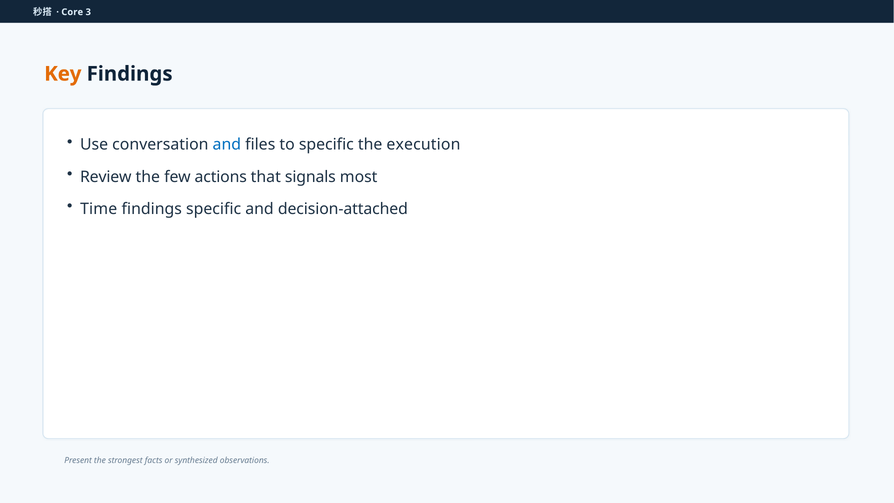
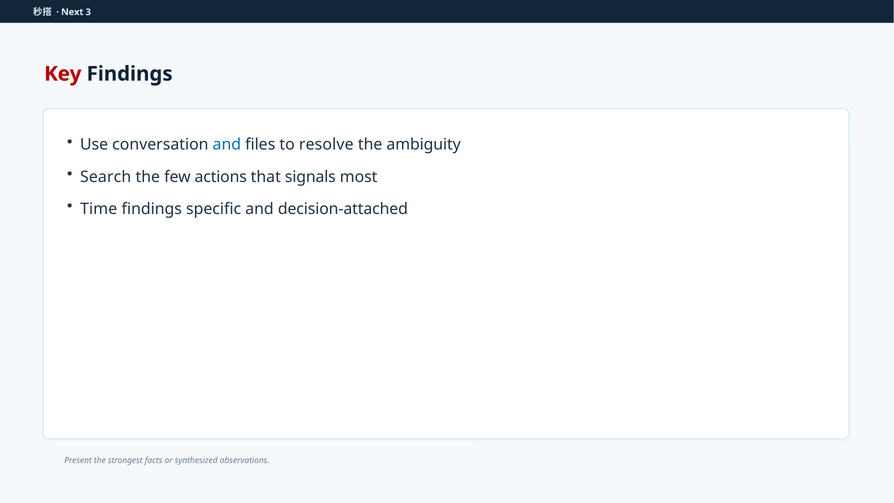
Core: Core -> Next (72, 12)
Key colour: orange -> red (63, 74)
to specific: specific -> resolve (326, 145)
execution: execution -> ambiguity (424, 145)
Review: Review -> Search (106, 177)
